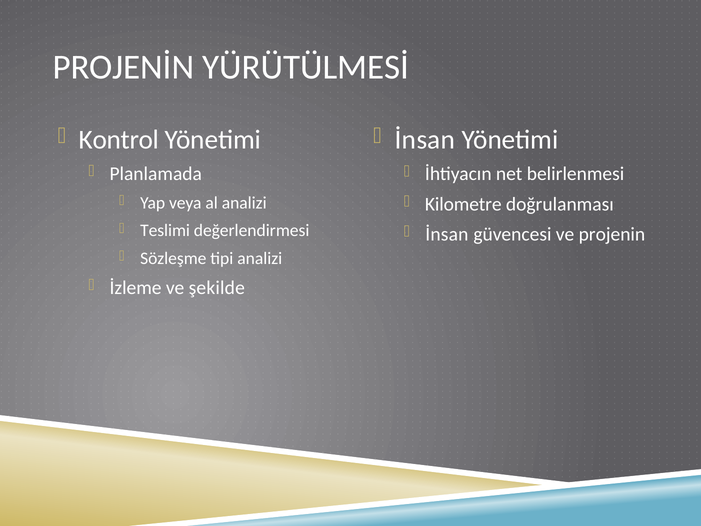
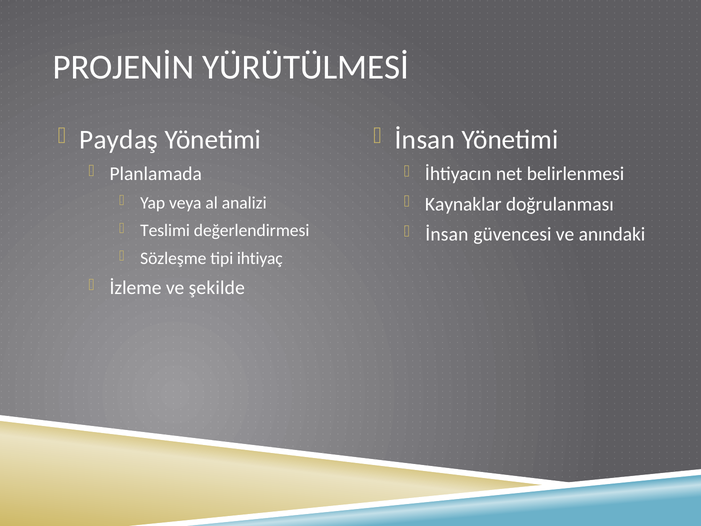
Kontrol: Kontrol -> Paydaş (119, 139)
Kilometre: Kilometre -> Kaynaklar (463, 204)
projenin: projenin -> anındaki (612, 234)
tipi analizi: analizi -> ihtiyaç (260, 258)
